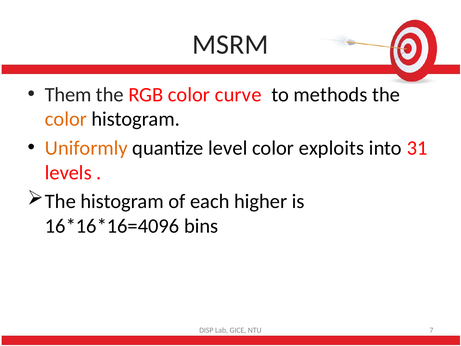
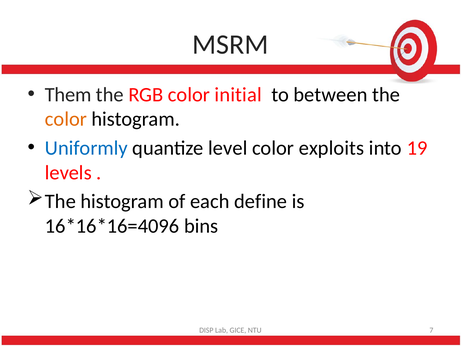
curve: curve -> initial (238, 95)
methods: methods -> between (330, 95)
Uniformly colour: orange -> blue (86, 148)
31: 31 -> 19 (417, 148)
higher: higher -> define (261, 201)
